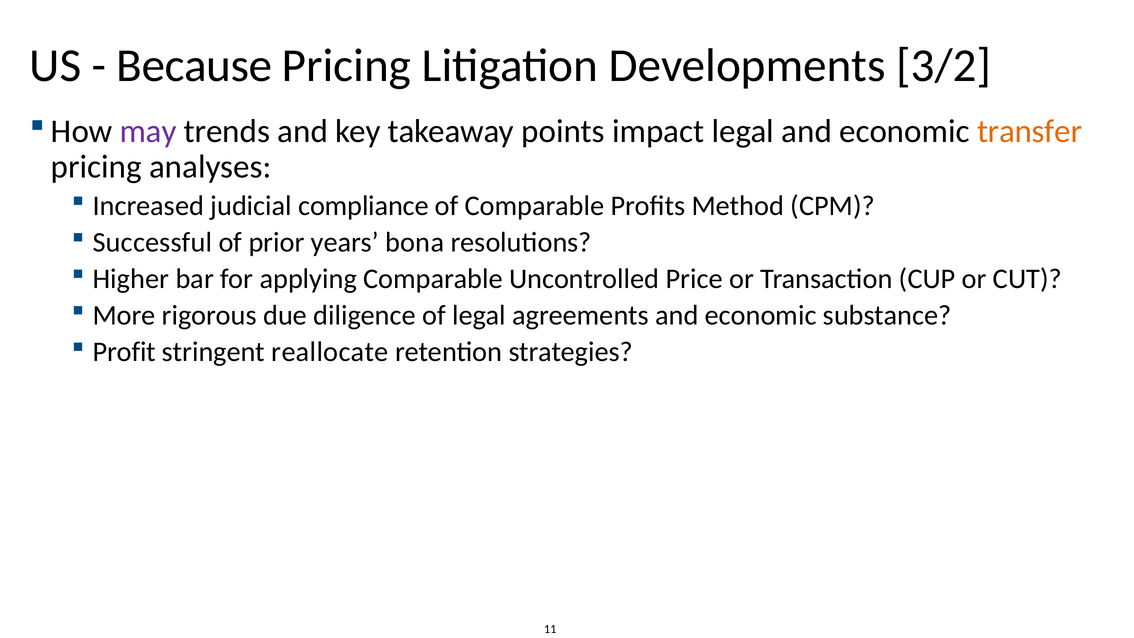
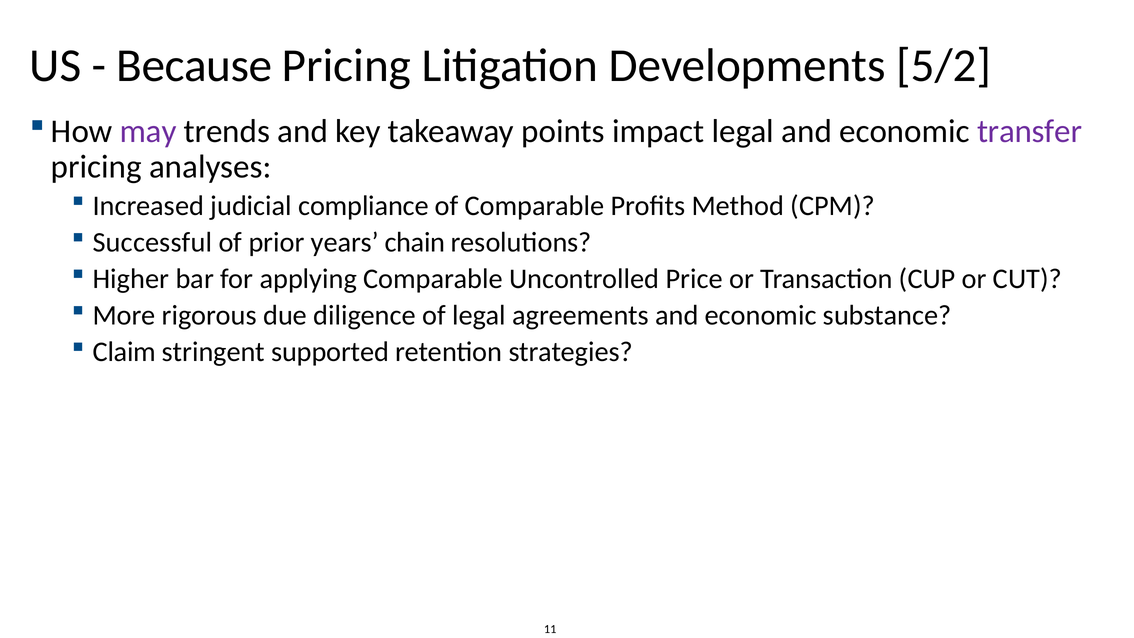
3/2: 3/2 -> 5/2 (944, 66)
transfer colour: orange -> purple (1030, 131)
bona: bona -> chain (415, 242)
Profit: Profit -> Claim (124, 352)
reallocate: reallocate -> supported (330, 352)
